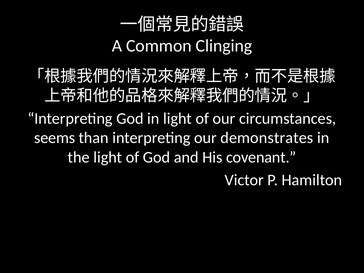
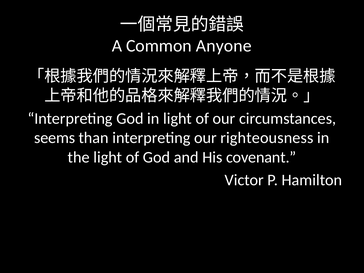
Clinging: Clinging -> Anyone (224, 46)
demonstrates: demonstrates -> righteousness (267, 138)
